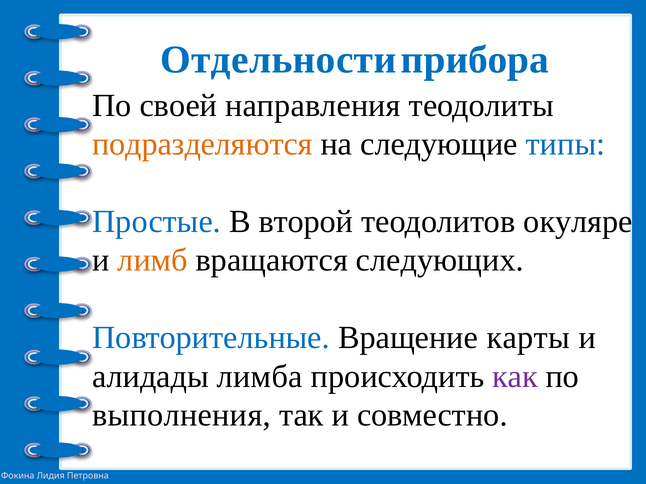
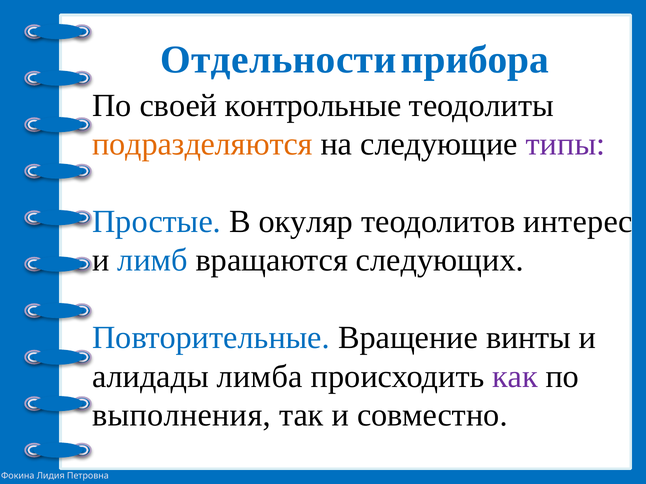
направления: направления -> контрольные (313, 106)
типы colour: blue -> purple (566, 144)
второй: второй -> окуляр (306, 222)
окуляре: окуляре -> интерес (578, 222)
лимб colour: orange -> blue (153, 261)
карты: карты -> винты (528, 338)
